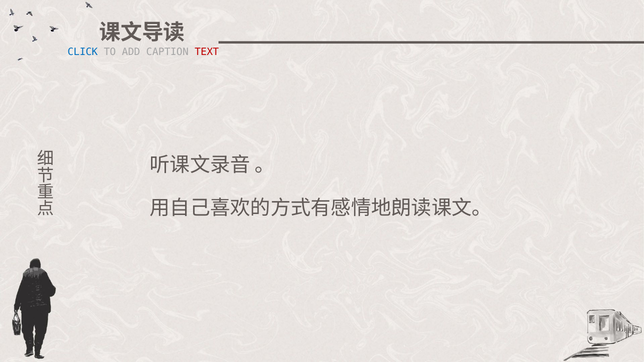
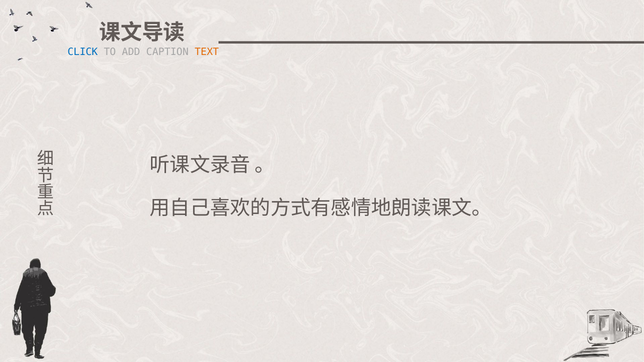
TEXT colour: red -> orange (207, 52)
